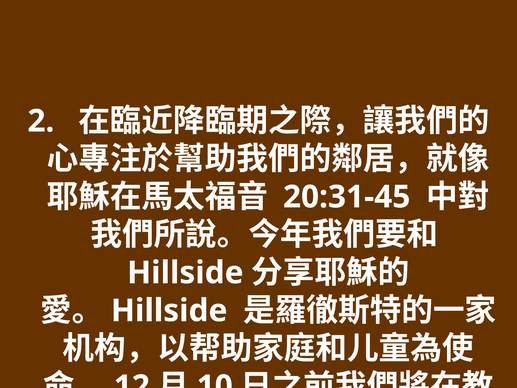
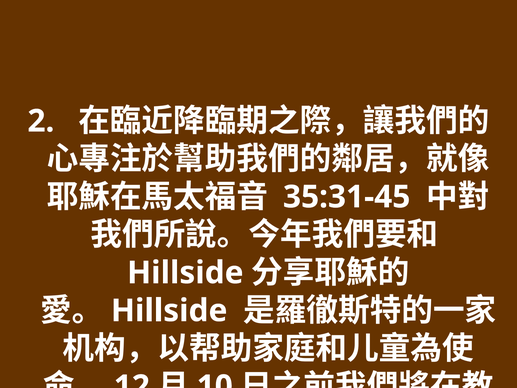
20:31-45: 20:31-45 -> 35:31-45 (347, 197)
